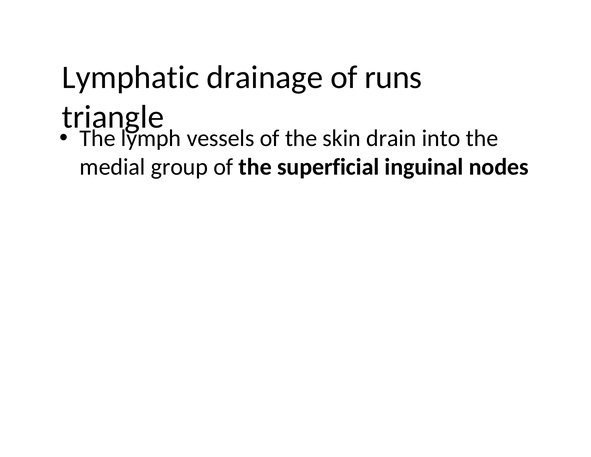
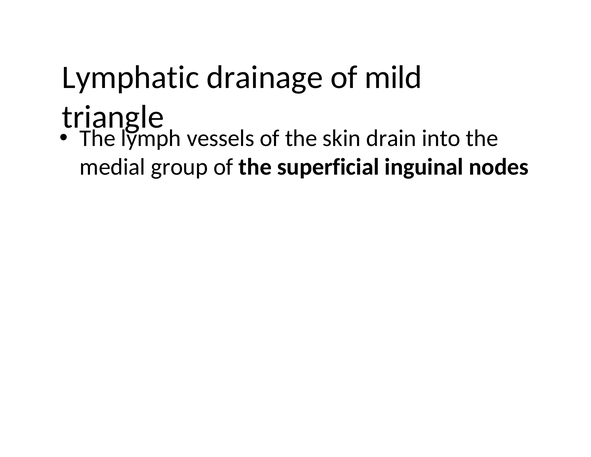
runs: runs -> mild (393, 77)
